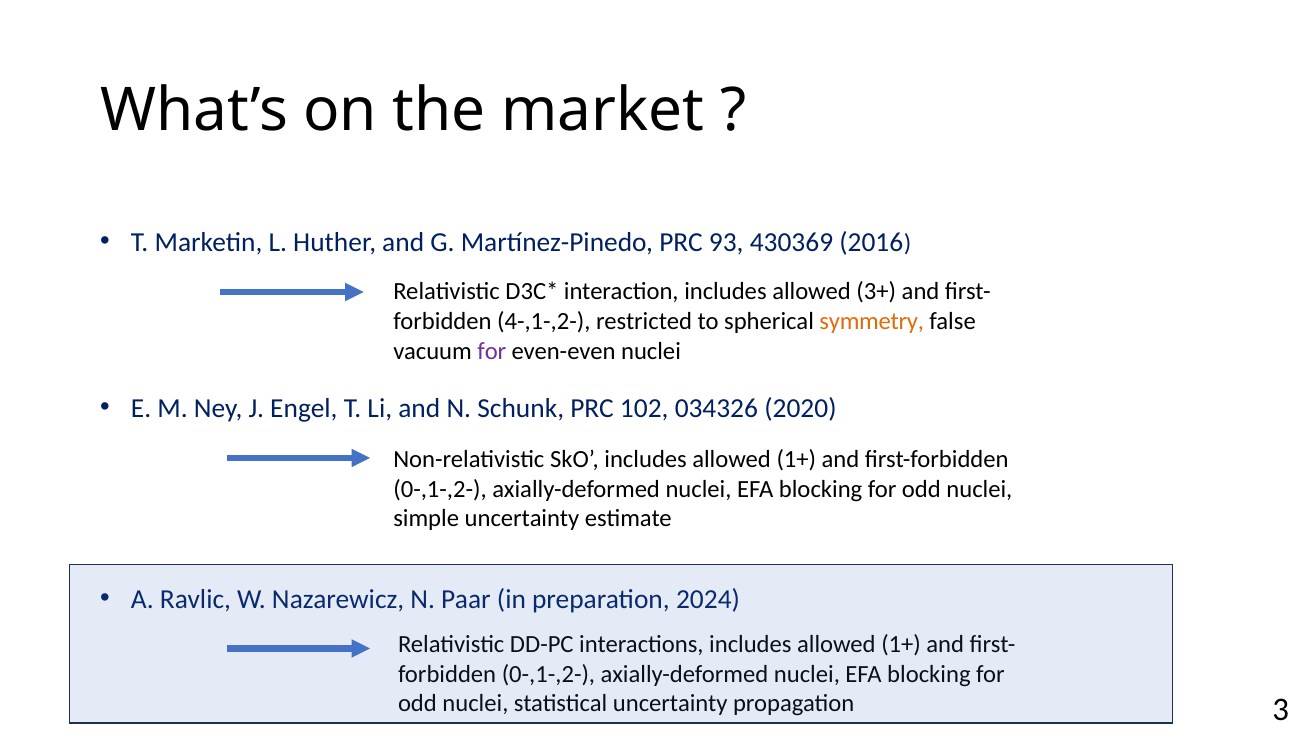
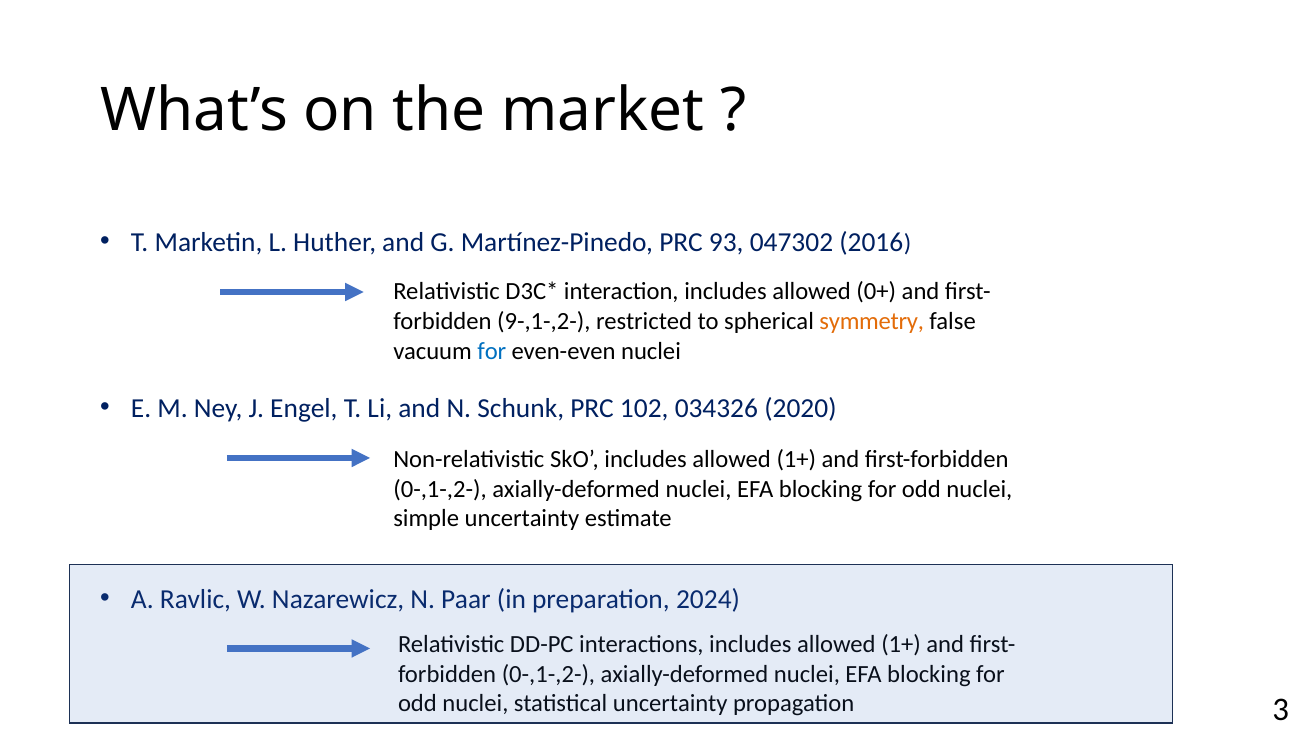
430369: 430369 -> 047302 (791, 242)
3+: 3+ -> 0+ (876, 292)
4-,1-,2-: 4-,1-,2- -> 9-,1-,2- (544, 321)
for colour: purple -> blue (492, 351)
